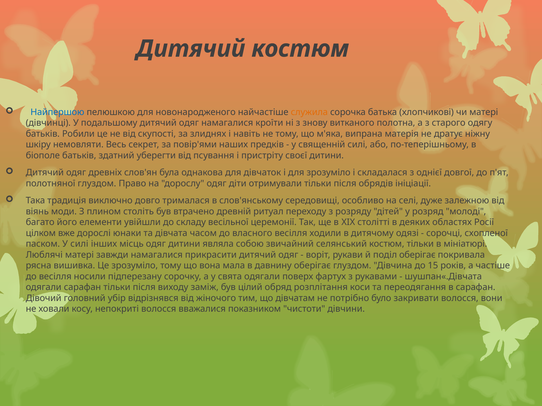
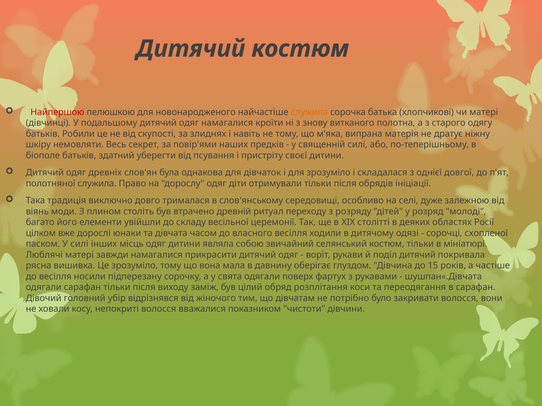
Найпершою colour: blue -> red (57, 112)
полотняної глуздом: глуздом -> служила (97, 184)
поділ оберігає: оберігає -> дитячий (417, 255)
